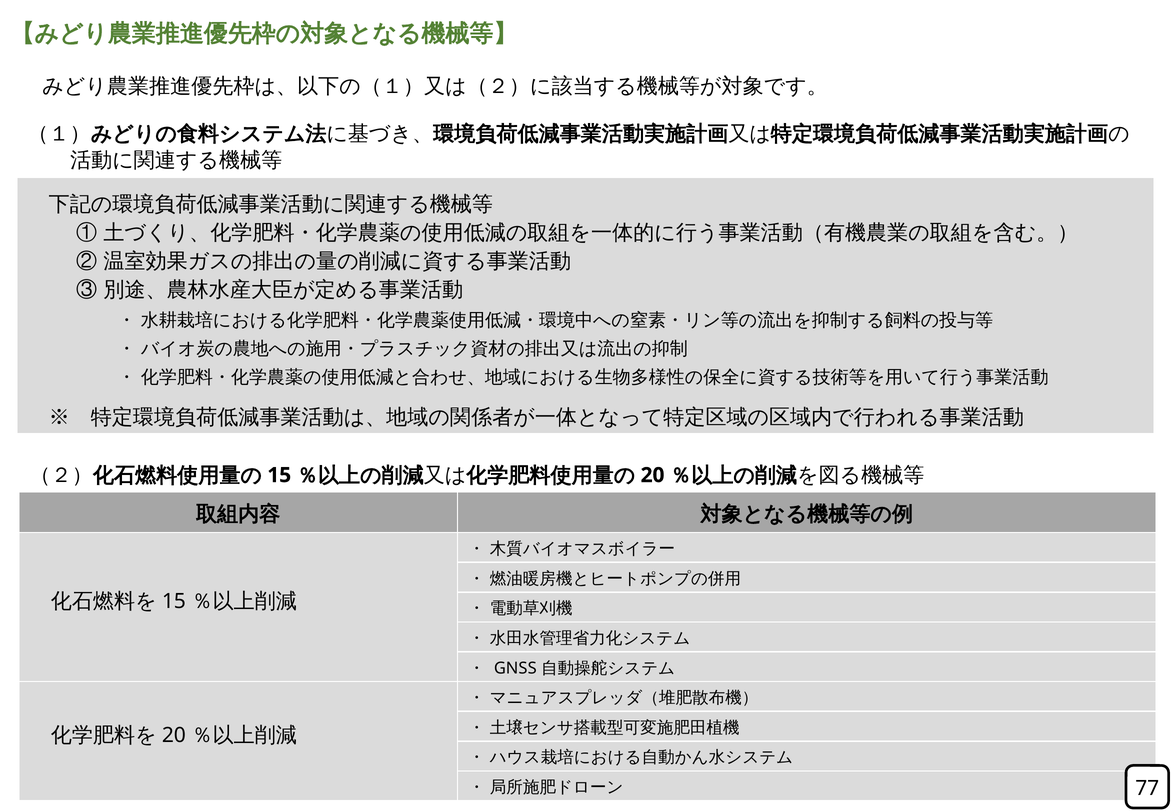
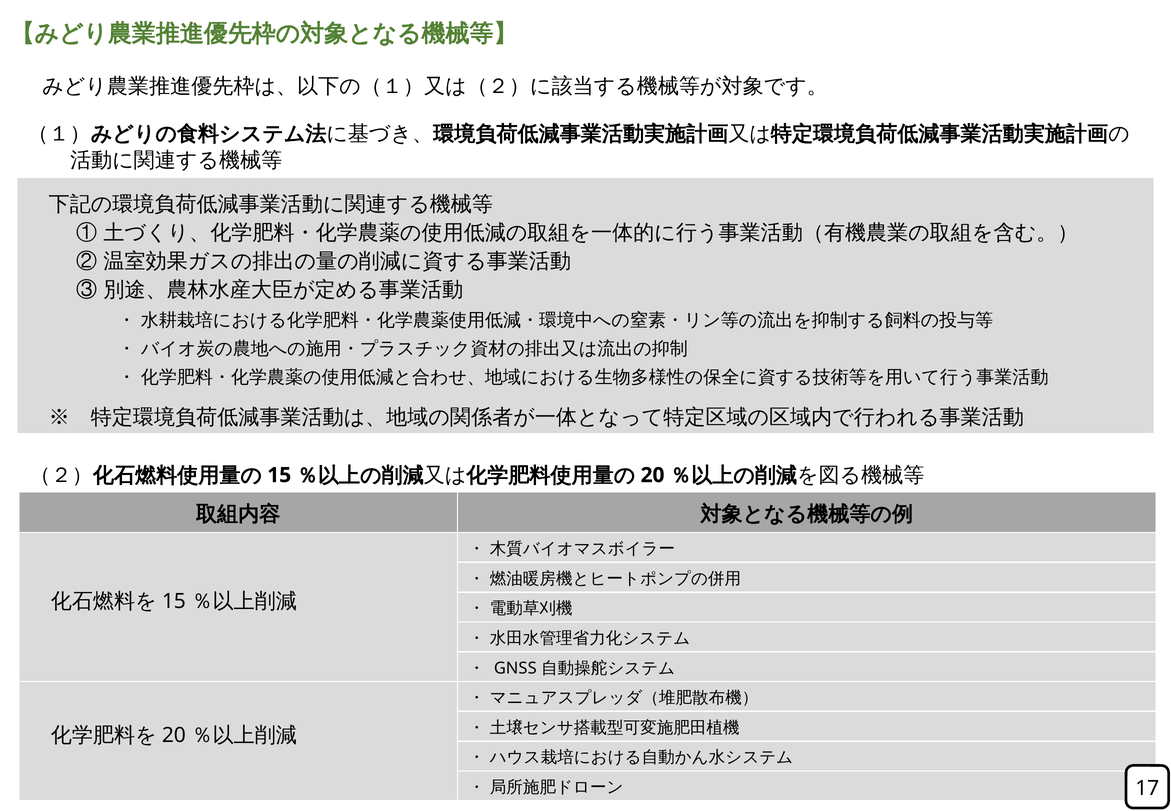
77: 77 -> 17 (1147, 788)
